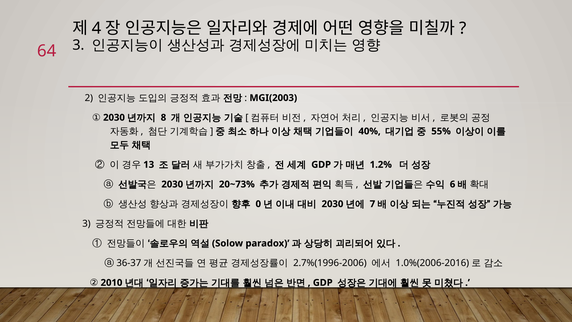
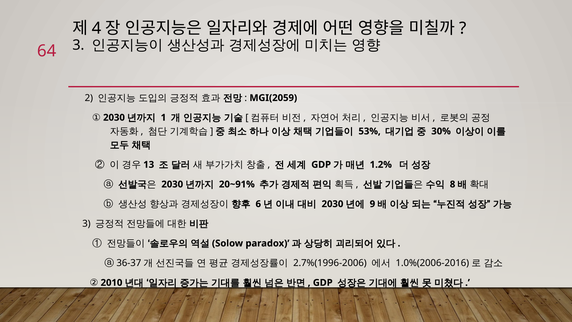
MGI(2003: MGI(2003 -> MGI(2059 (273, 98)
8: 8 -> 1 (163, 117)
40%: 40% -> 53% (370, 131)
55%: 55% -> 30% (441, 131)
20~73%: 20~73% -> 20~91% (237, 184)
6: 6 -> 8 (453, 184)
0: 0 -> 6 (258, 204)
7: 7 -> 9 (372, 204)
